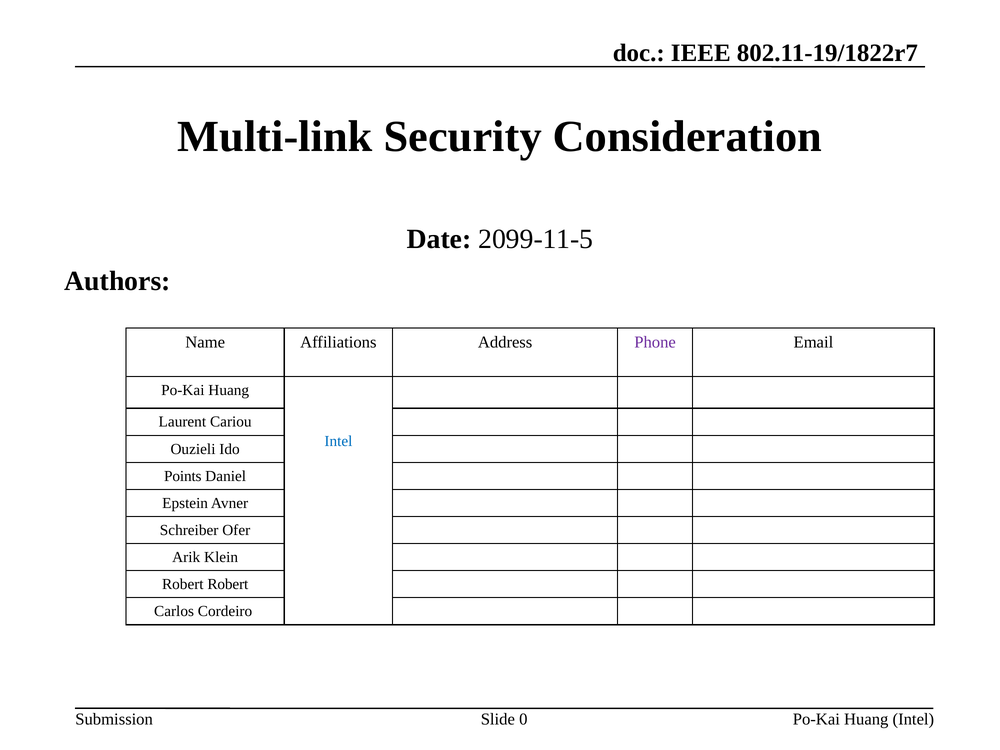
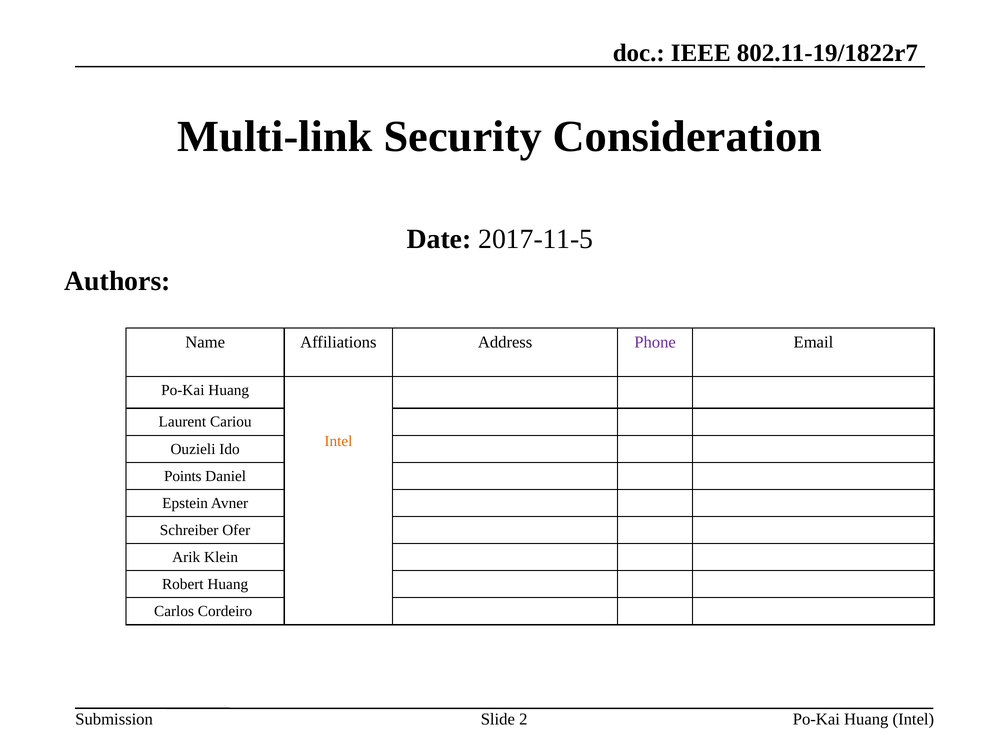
2099-11-5: 2099-11-5 -> 2017-11-5 (536, 239)
Intel colour: blue -> orange (338, 441)
Robert Robert: Robert -> Huang (228, 584)
0: 0 -> 2 (523, 719)
